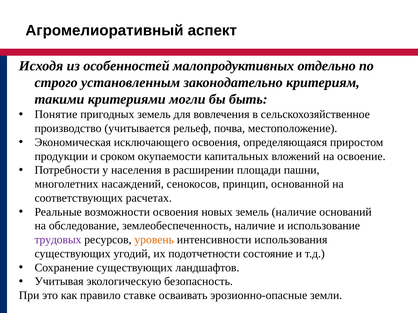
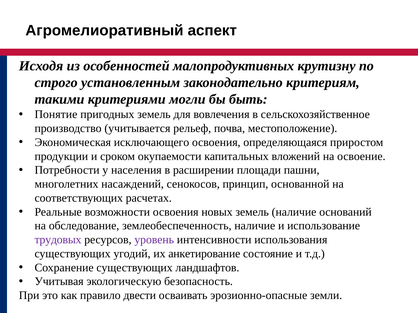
отдельно: отдельно -> крутизну (327, 66)
уровень colour: orange -> purple (154, 240)
подотчетности: подотчетности -> анкетирование (204, 254)
ставке: ставке -> двести (140, 296)
